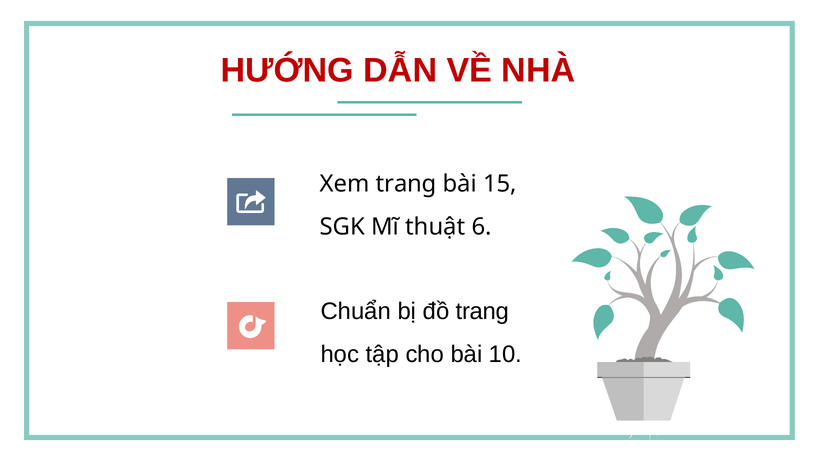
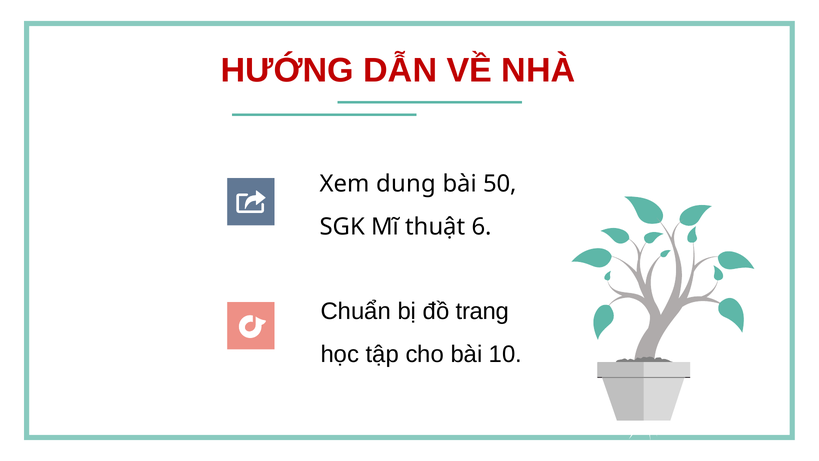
Xem trang: trang -> dung (406, 184)
15: 15 -> 50 (500, 184)
